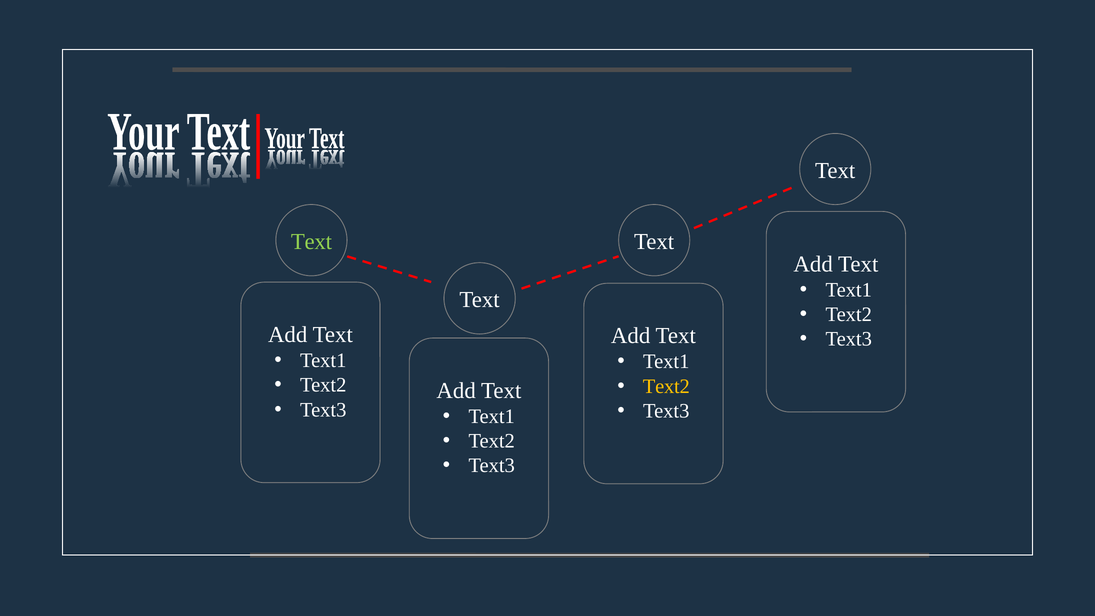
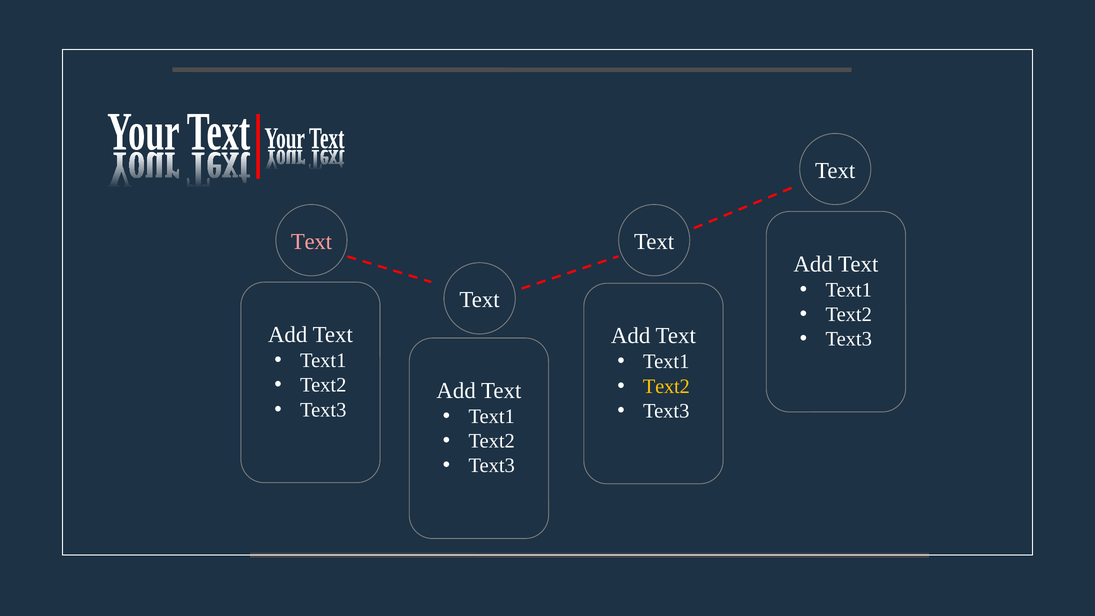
Text colour: light green -> pink (311, 242)
